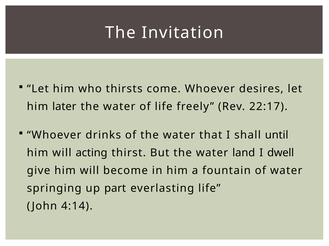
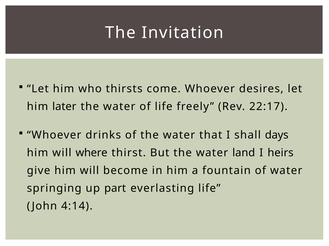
until: until -> days (277, 135)
acting: acting -> where (92, 153)
dwell: dwell -> heirs (281, 153)
